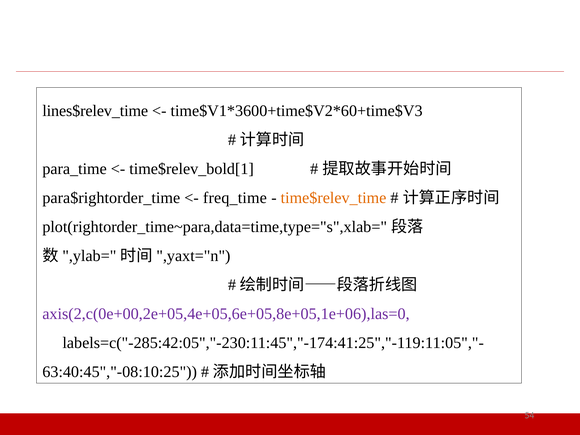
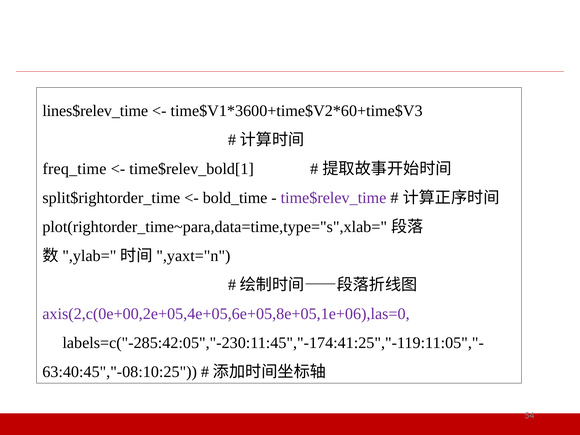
para_time: para_time -> freq_time (74, 169)
para$rightorder_time: para$rightorder_time -> split$rightorder_time (111, 198)
freq_time: freq_time -> bold_time (235, 198)
time$relev_time colour: orange -> purple (333, 198)
